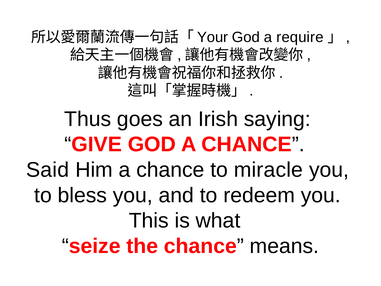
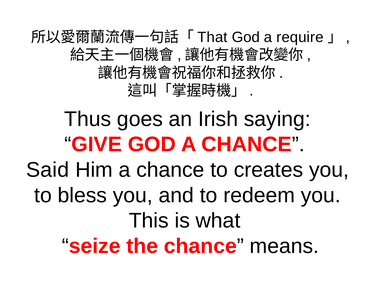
Your: Your -> That (212, 37)
miracle: miracle -> creates (268, 170)
